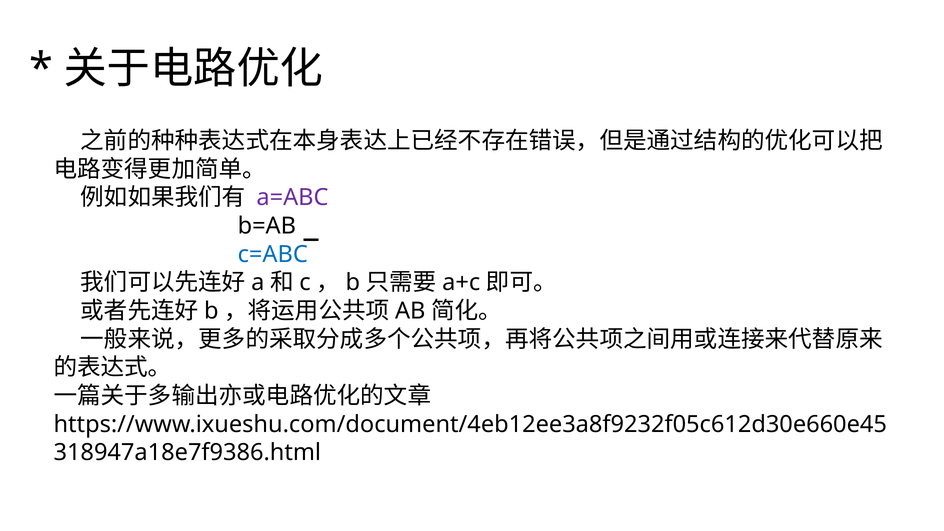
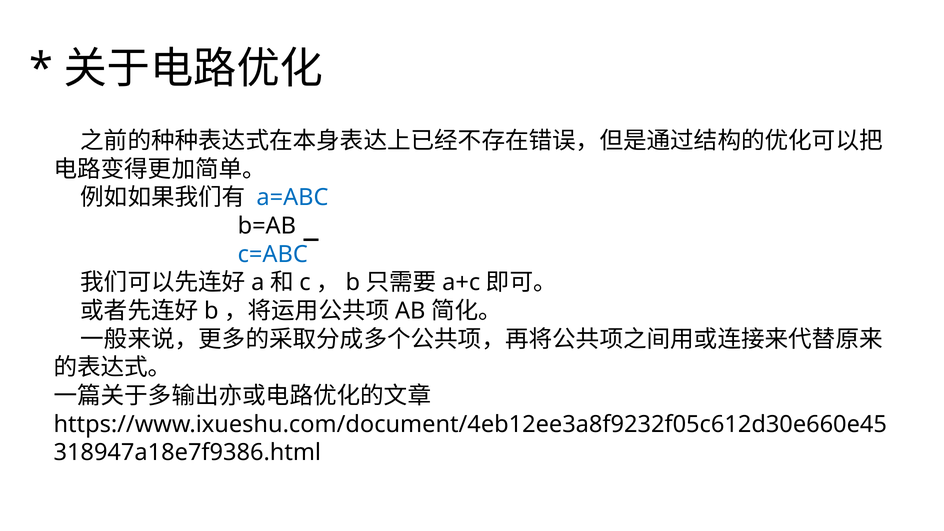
a=ABC colour: purple -> blue (292, 198)
